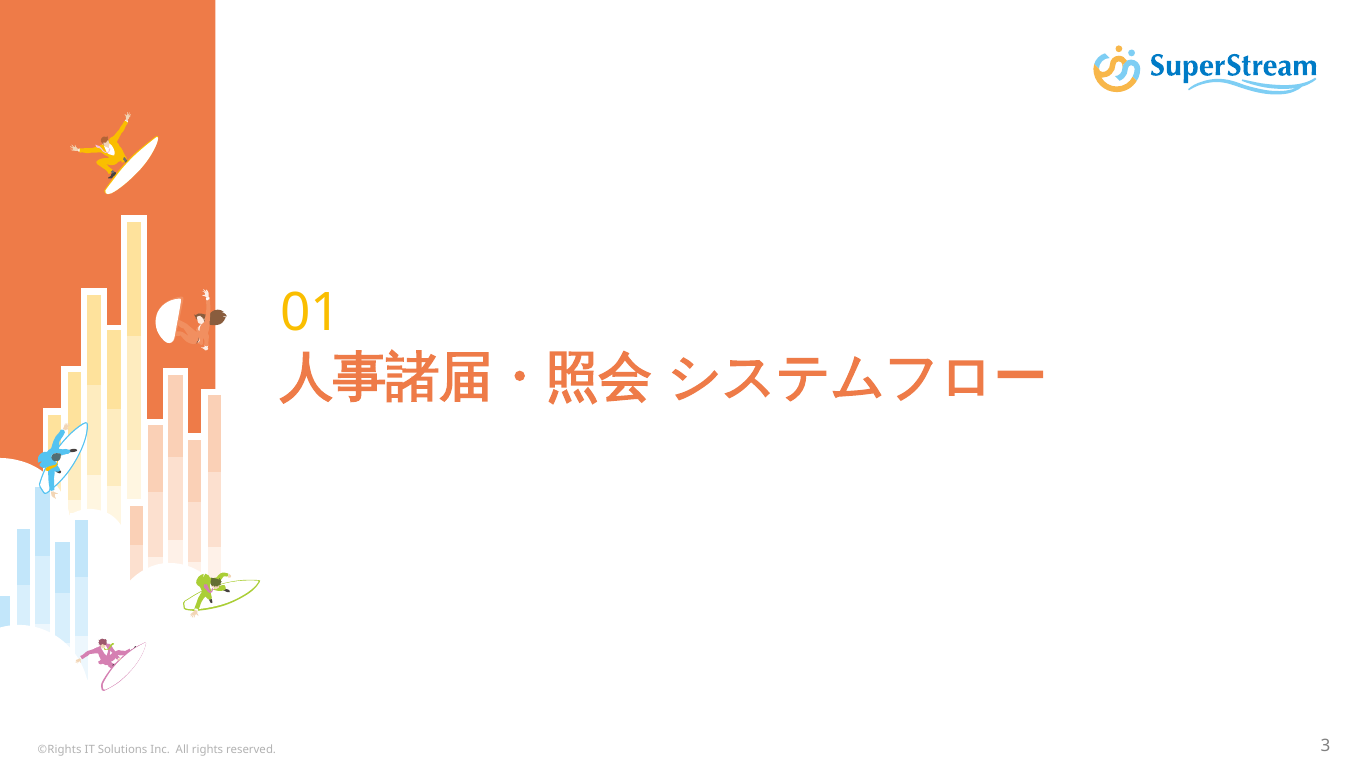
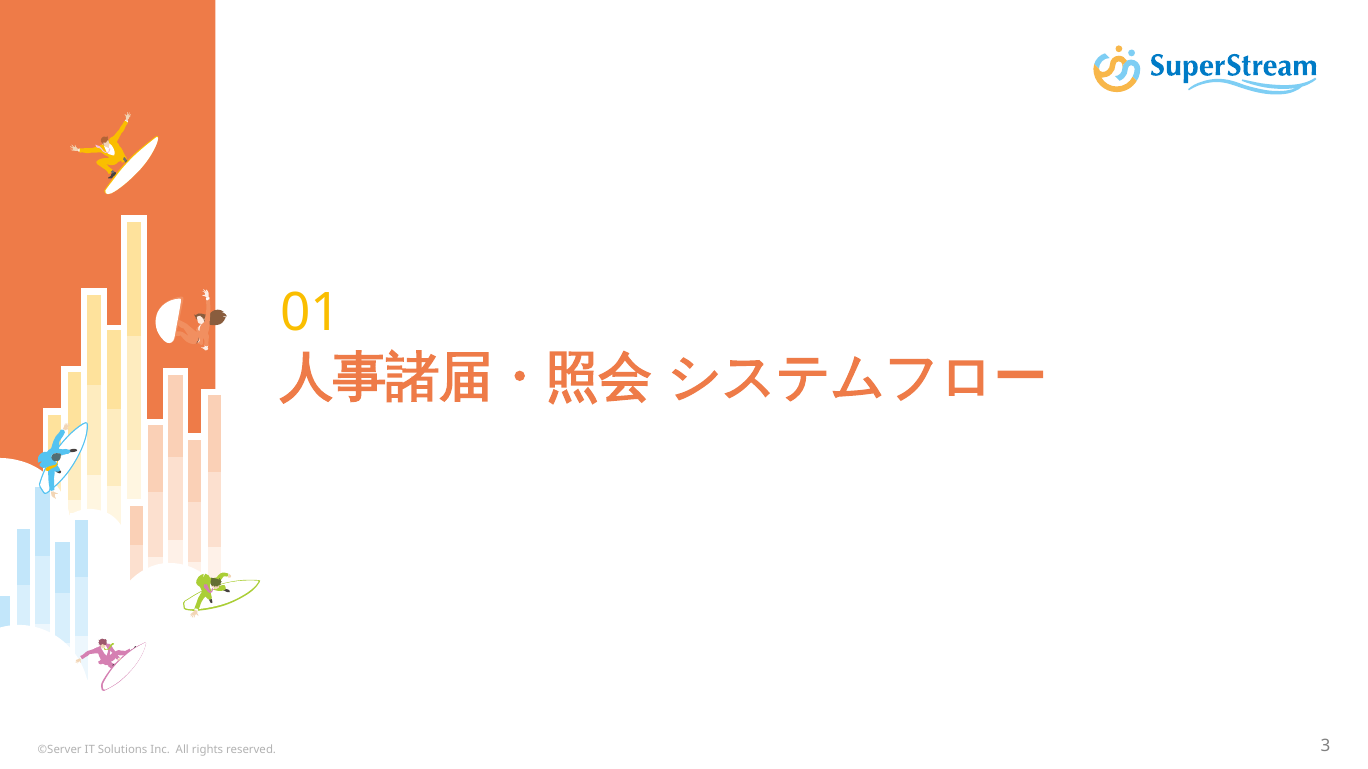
©Rights: ©Rights -> ©Server (60, 750)
